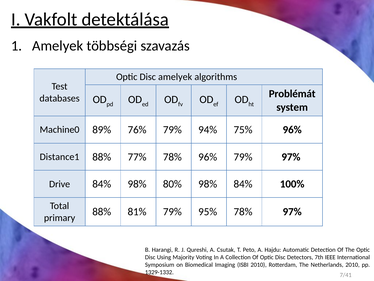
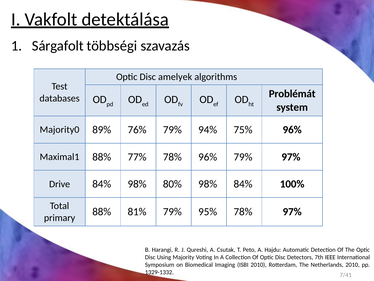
Amelyek: Amelyek -> Sárgafolt (58, 46)
Machine0: Machine0 -> Majority0 (60, 129)
Distance1: Distance1 -> Maximal1 (60, 157)
